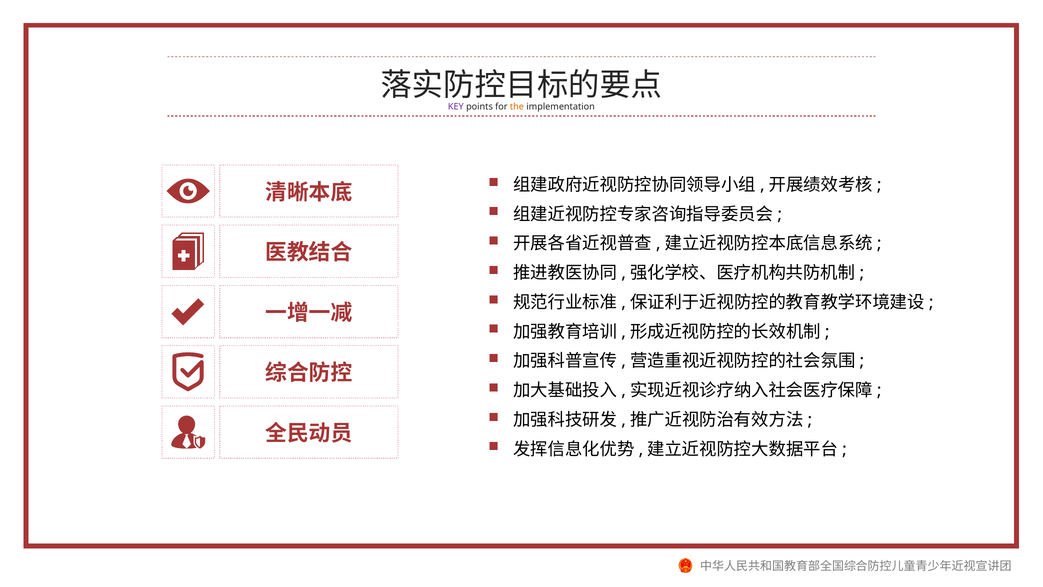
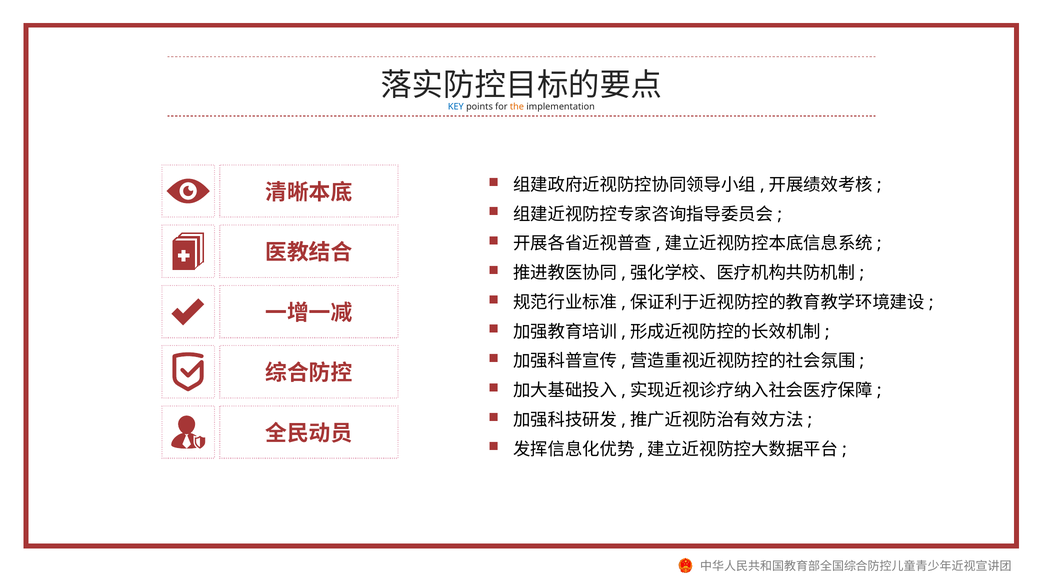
KEY colour: purple -> blue (456, 107)
